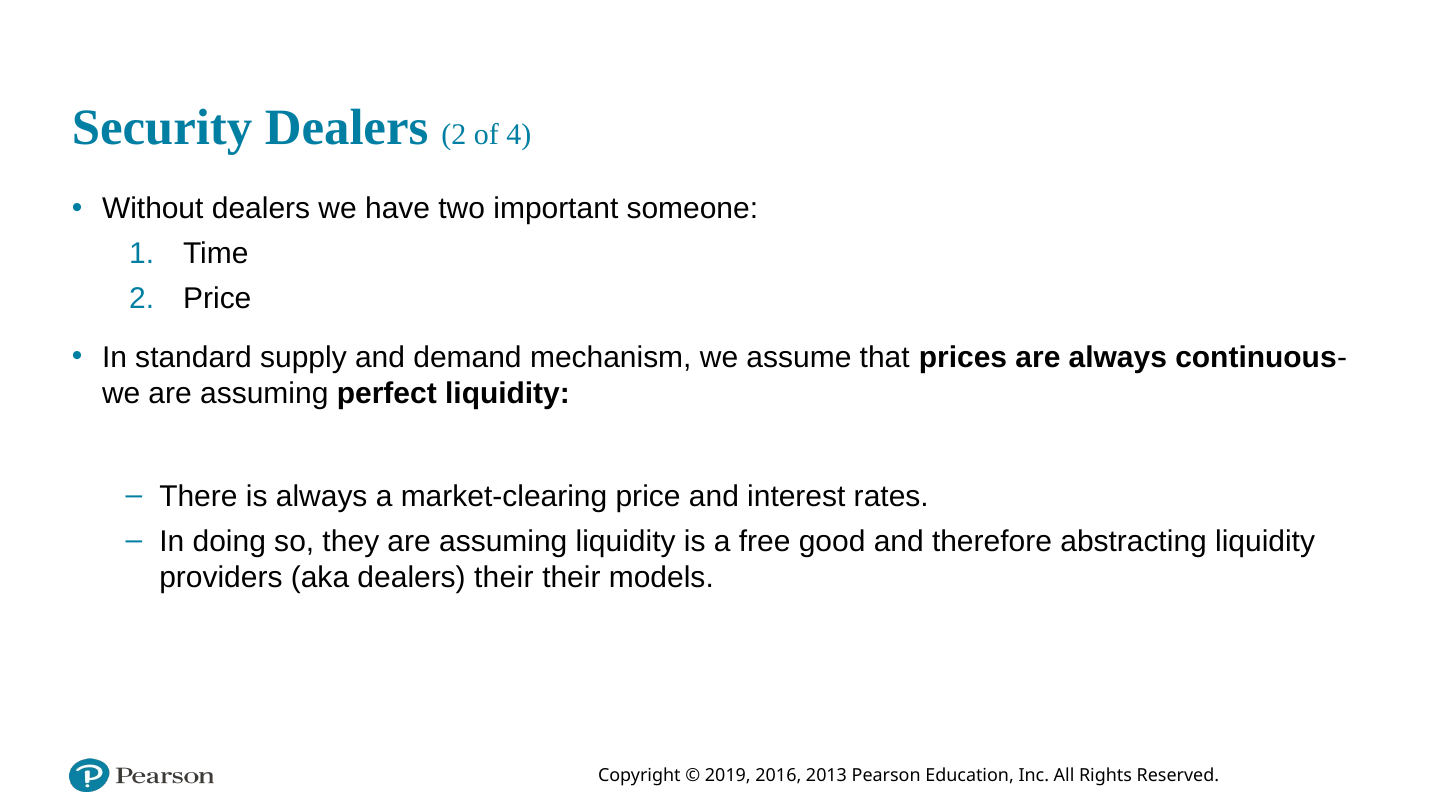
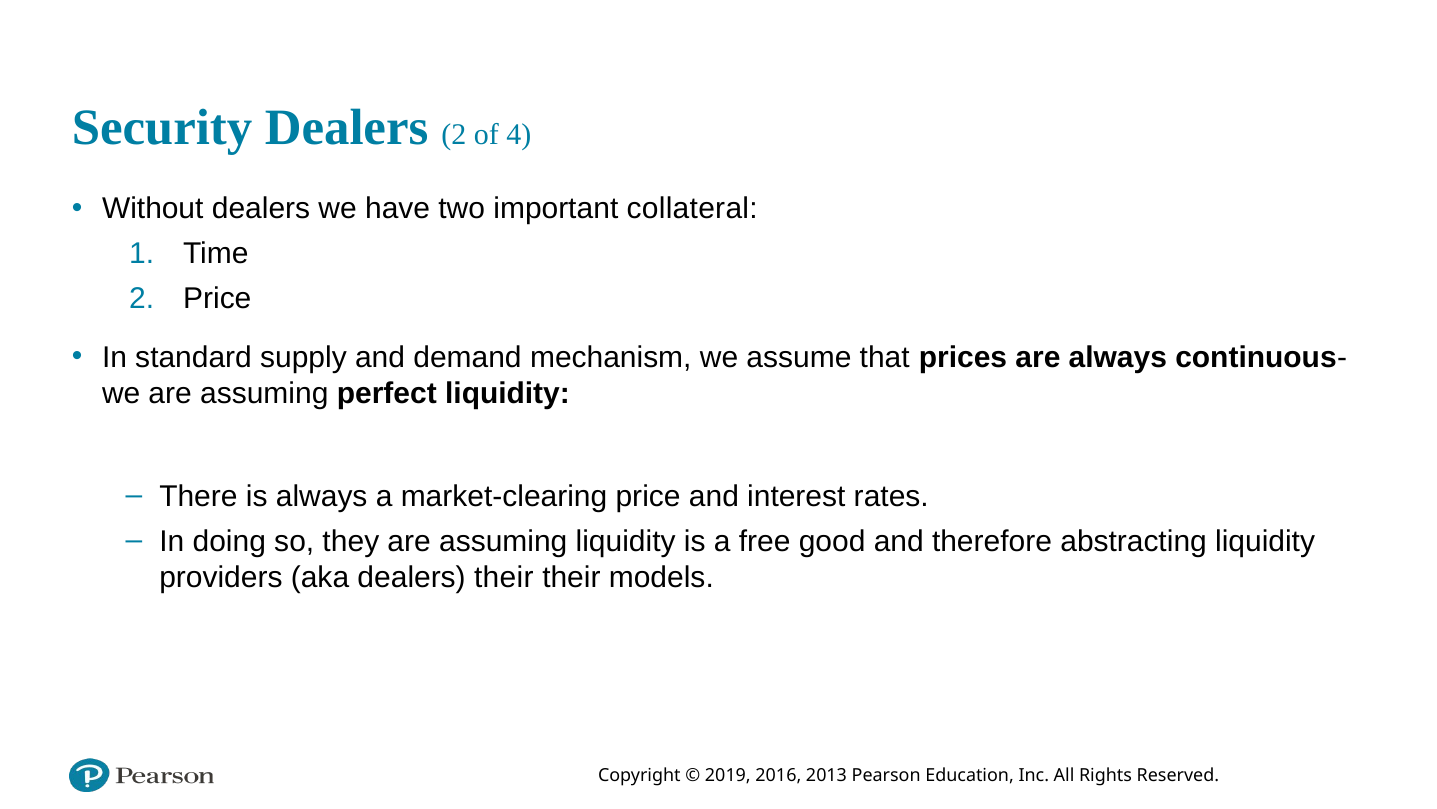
someone: someone -> collateral (692, 209)
